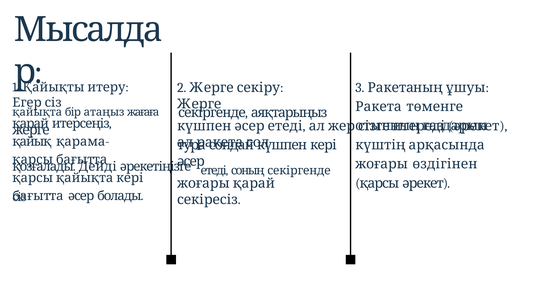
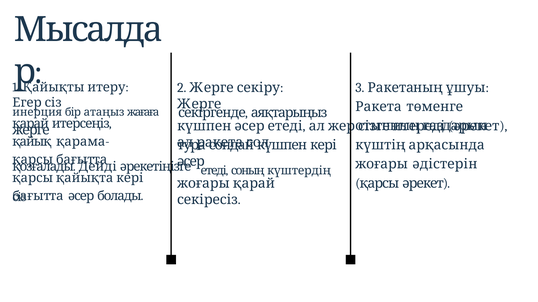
қайықта: қайықта -> инерция (37, 112)
өздігінен: өздігінен -> әдістерін (445, 165)
соның секіргенде: секіргенде -> күштердің (299, 171)
